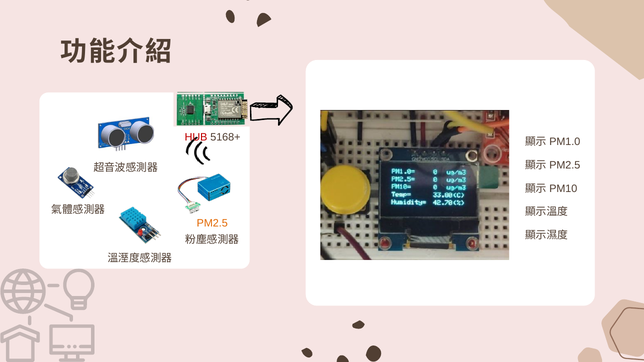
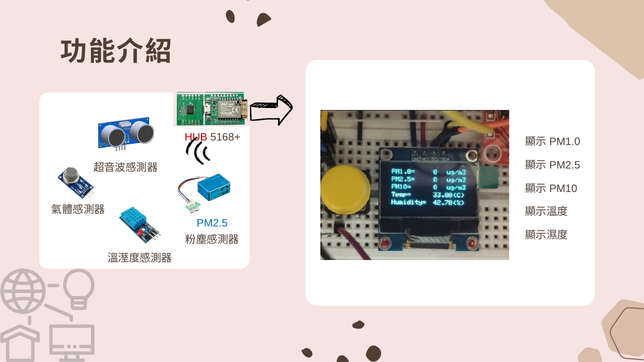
PM2.5 colour: orange -> blue (212, 223)
